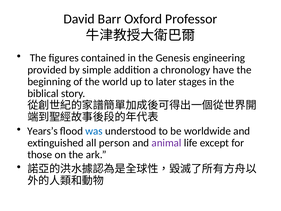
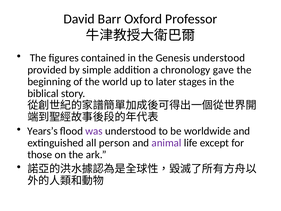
Genesis engineering: engineering -> understood (219, 58)
have: have -> gave (223, 70)
was colour: blue -> purple (94, 131)
